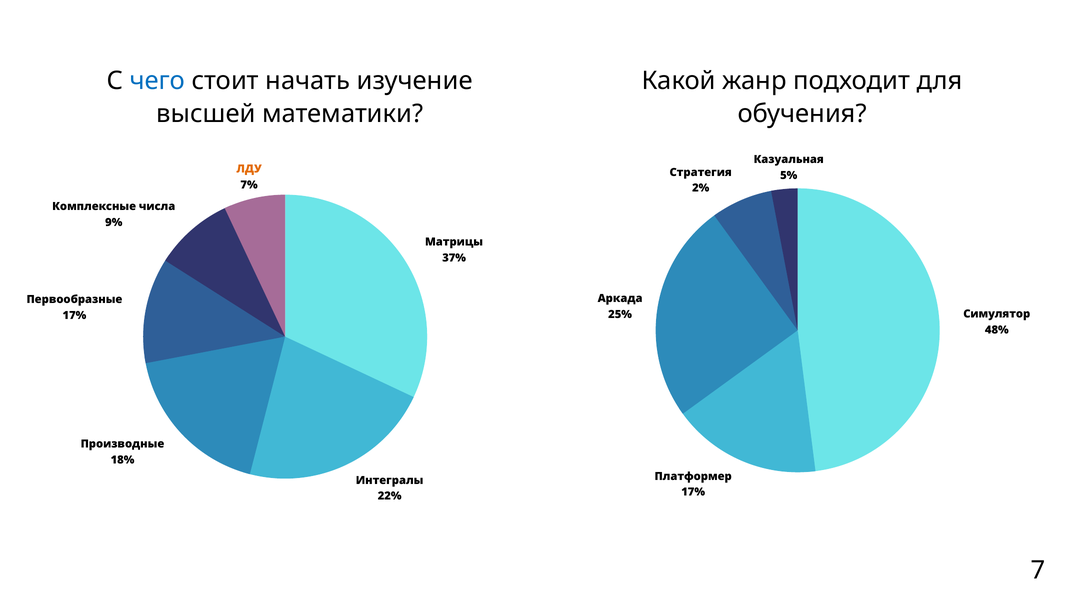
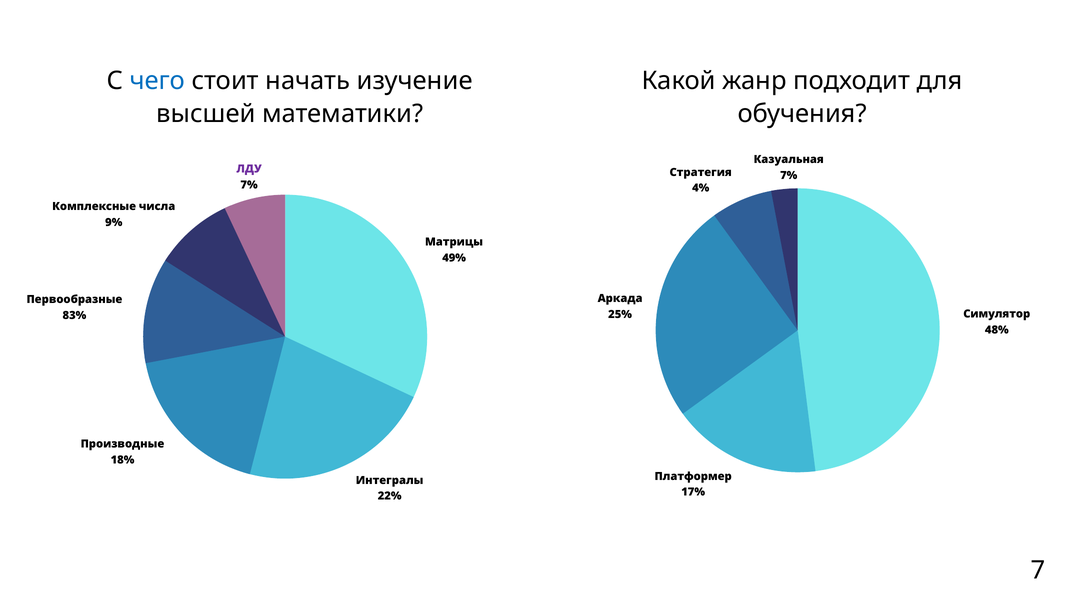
ЛДУ colour: orange -> purple (249, 169)
5%: 5% -> 7% (789, 175)
2%: 2% -> 4% (701, 188)
37%: 37% -> 49% (454, 258)
17%: 17% -> 83% (74, 316)
